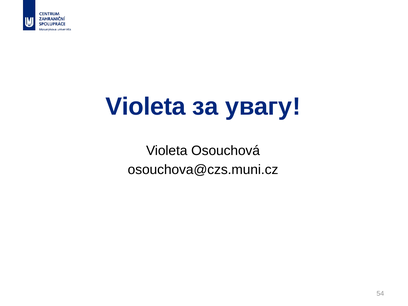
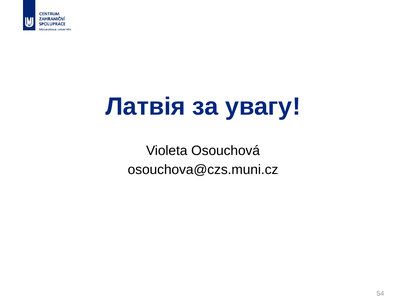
Violeta: Violeta -> Латвія (145, 107)
